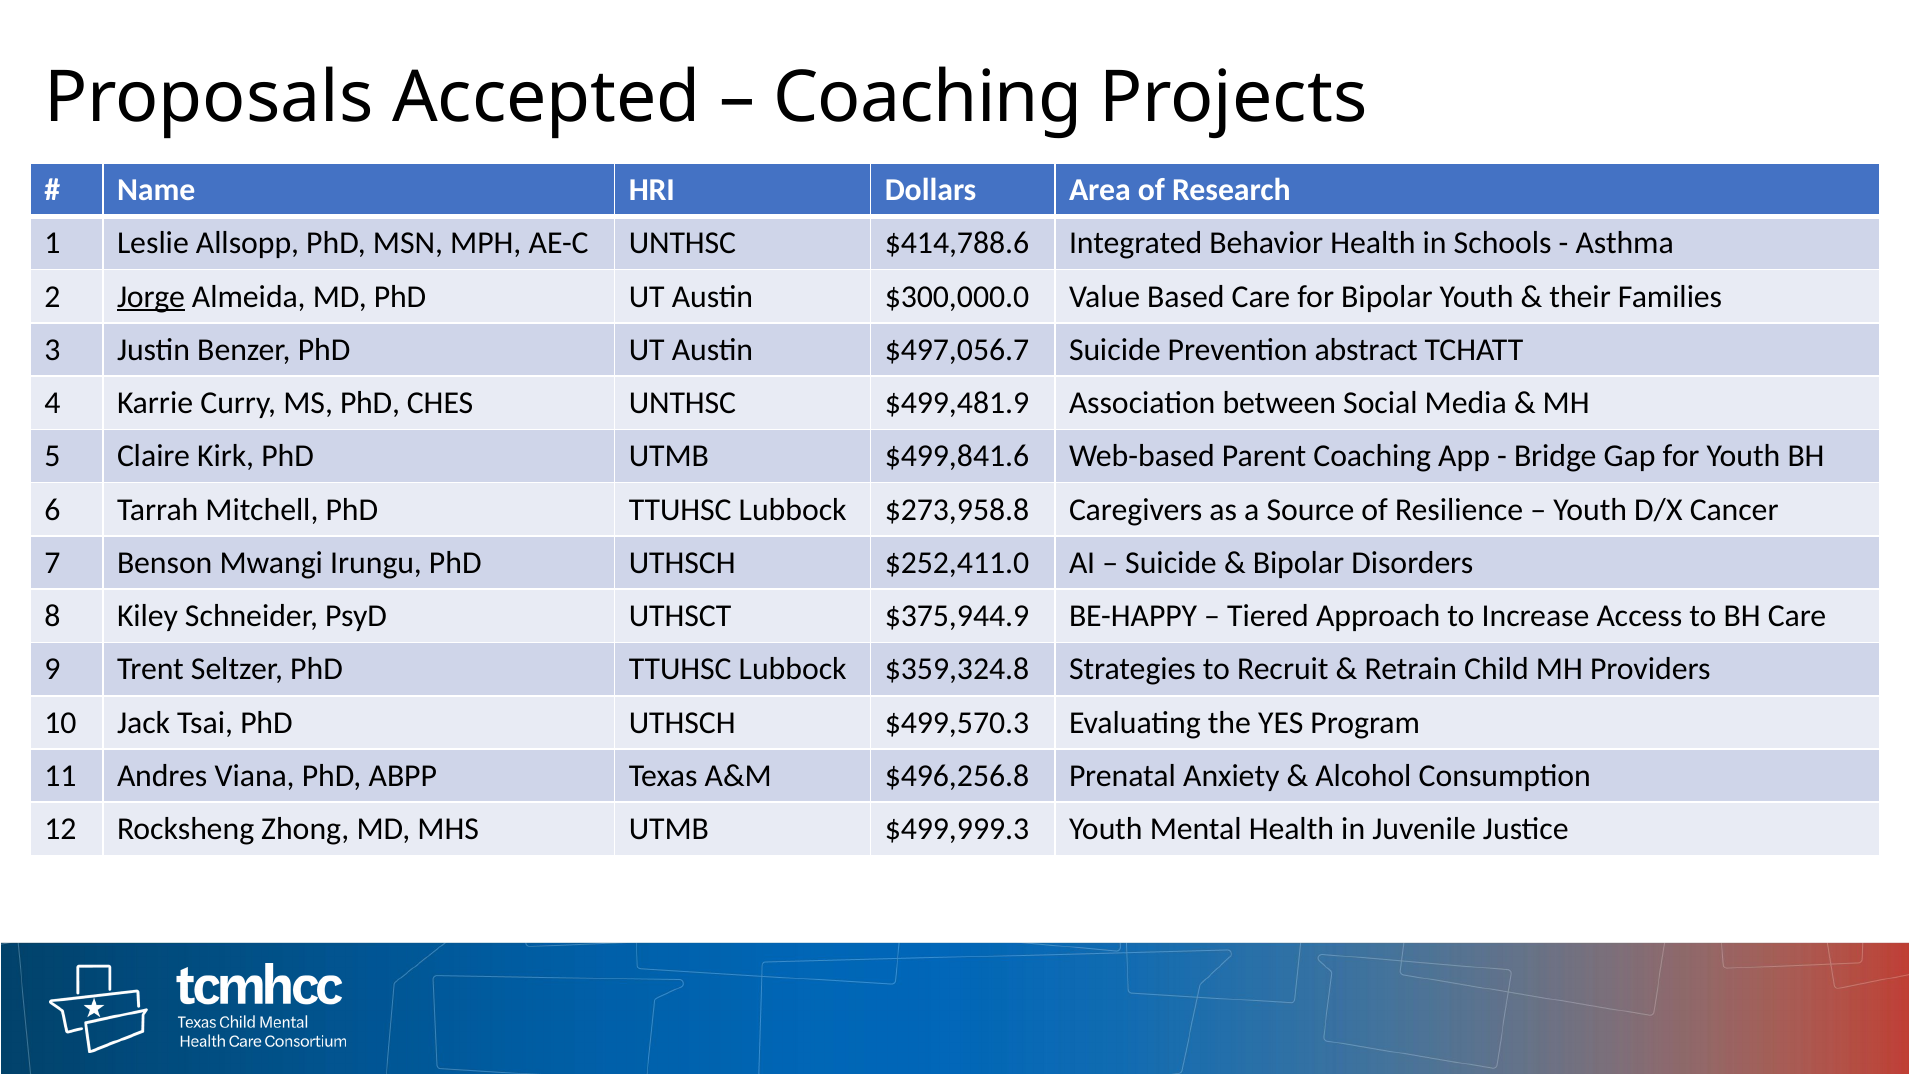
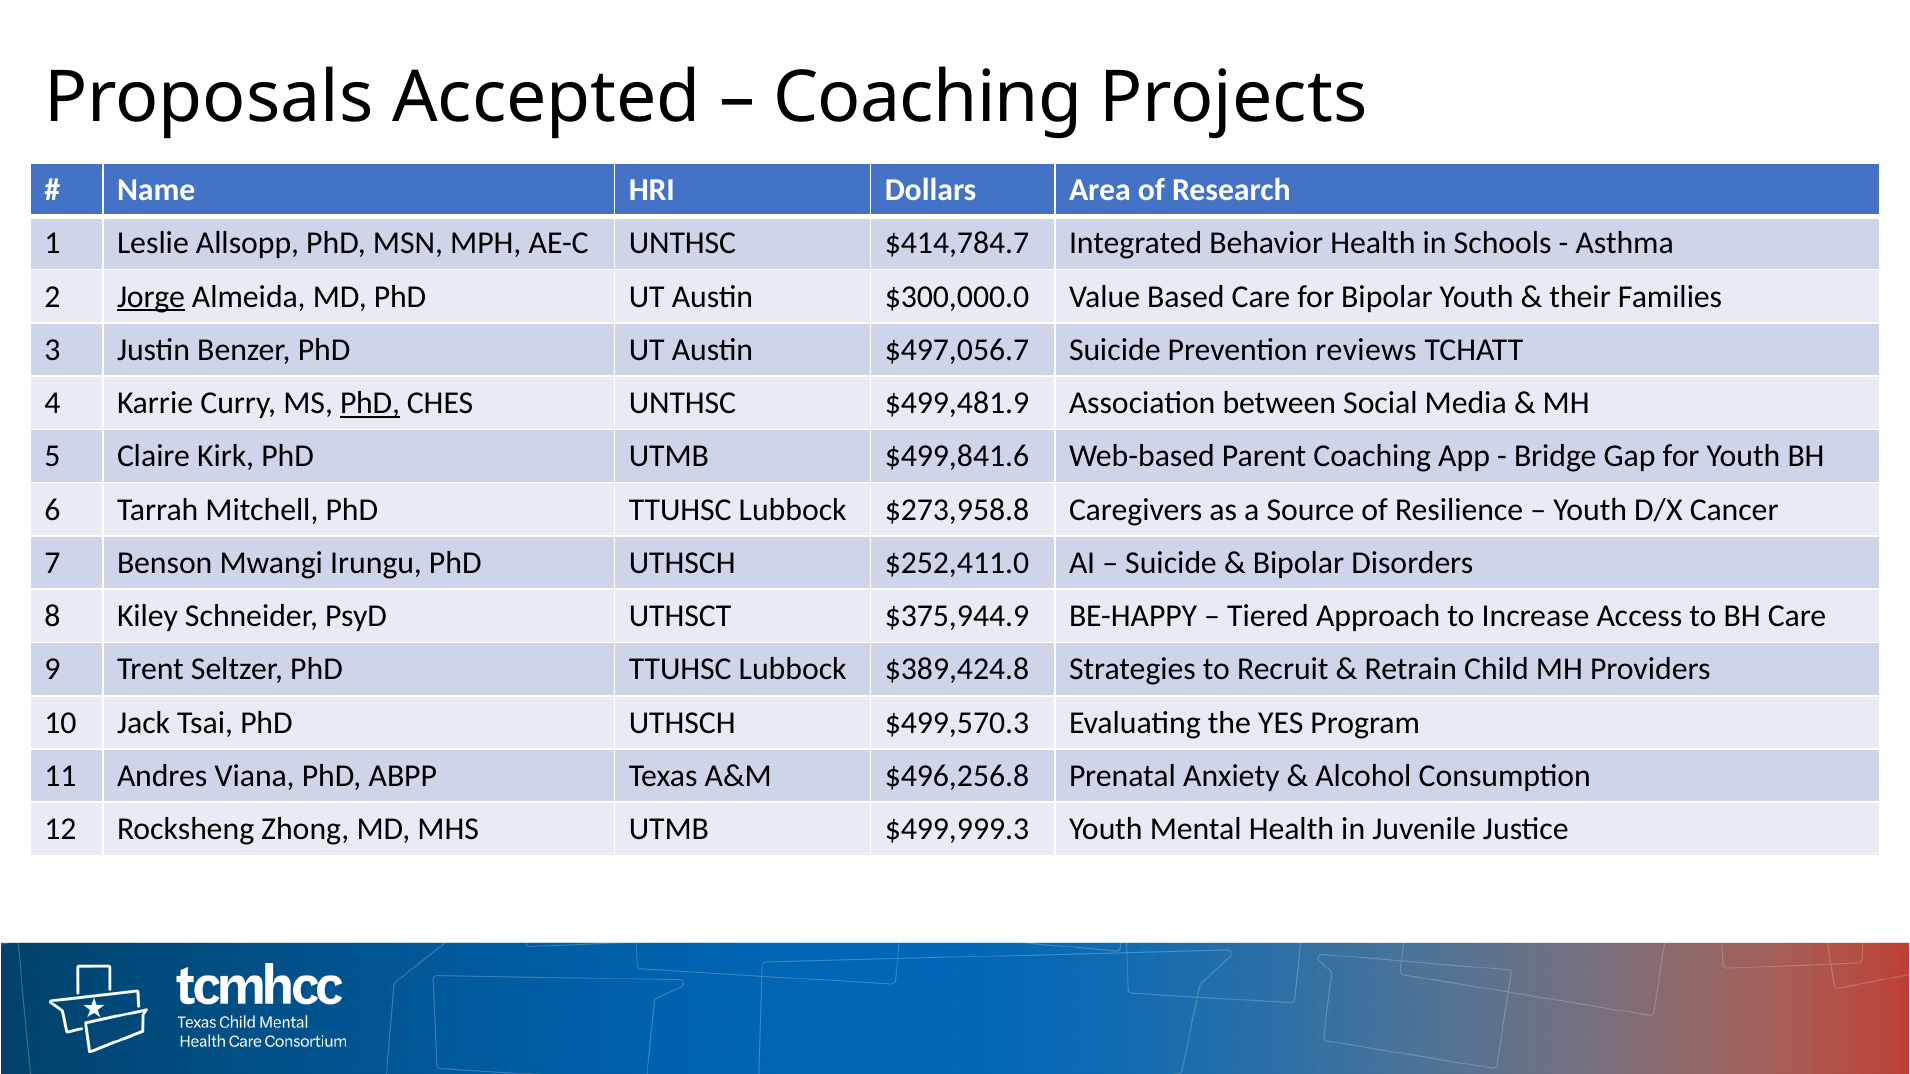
$414,788.6: $414,788.6 -> $414,784.7 (957, 243)
abstract: abstract -> reviews (1366, 350)
PhD underline: none -> present (370, 403)
$359,324.8: $359,324.8 -> $389,424.8 (957, 670)
